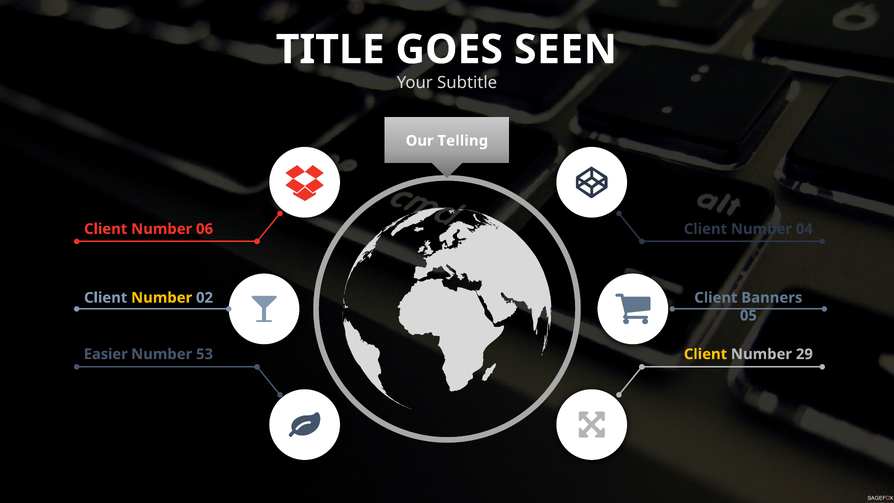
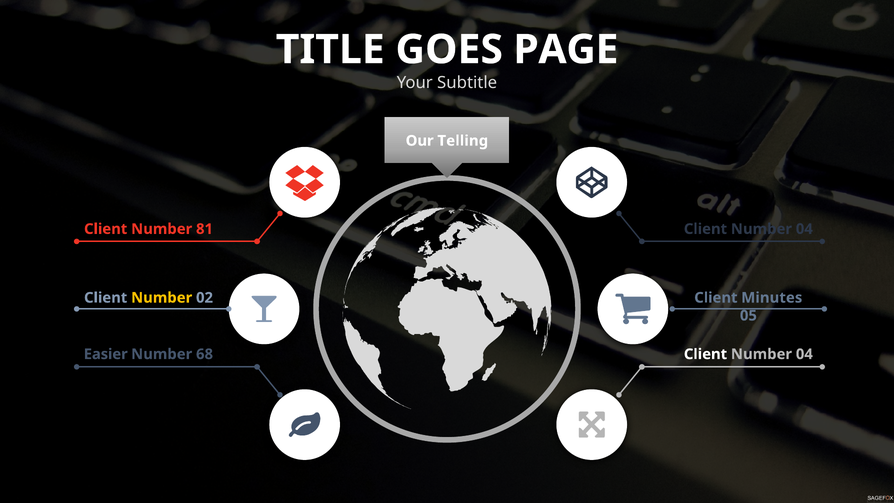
SEEN: SEEN -> PAGE (566, 50)
06: 06 -> 81 (205, 229)
Banners: Banners -> Minutes (772, 298)
53: 53 -> 68 (205, 354)
Client colour: yellow -> white (705, 354)
29: 29 -> 04 (804, 354)
